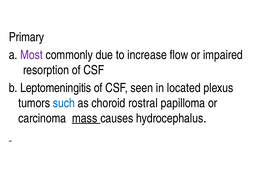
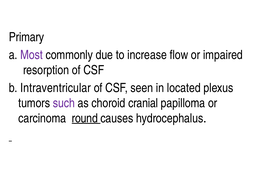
Leptomeningitis: Leptomeningitis -> Intraventricular (56, 88)
such colour: blue -> purple (64, 103)
rostral: rostral -> cranial (143, 103)
mass: mass -> round (85, 118)
